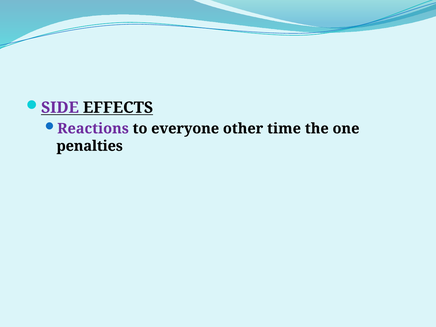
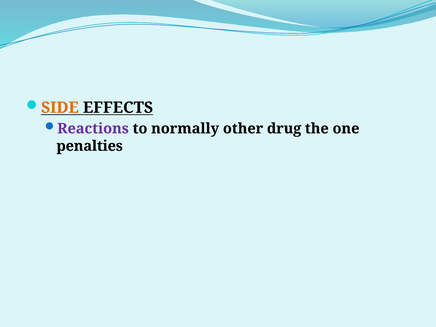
SIDE colour: purple -> orange (60, 108)
everyone: everyone -> normally (185, 129)
time: time -> drug (284, 129)
